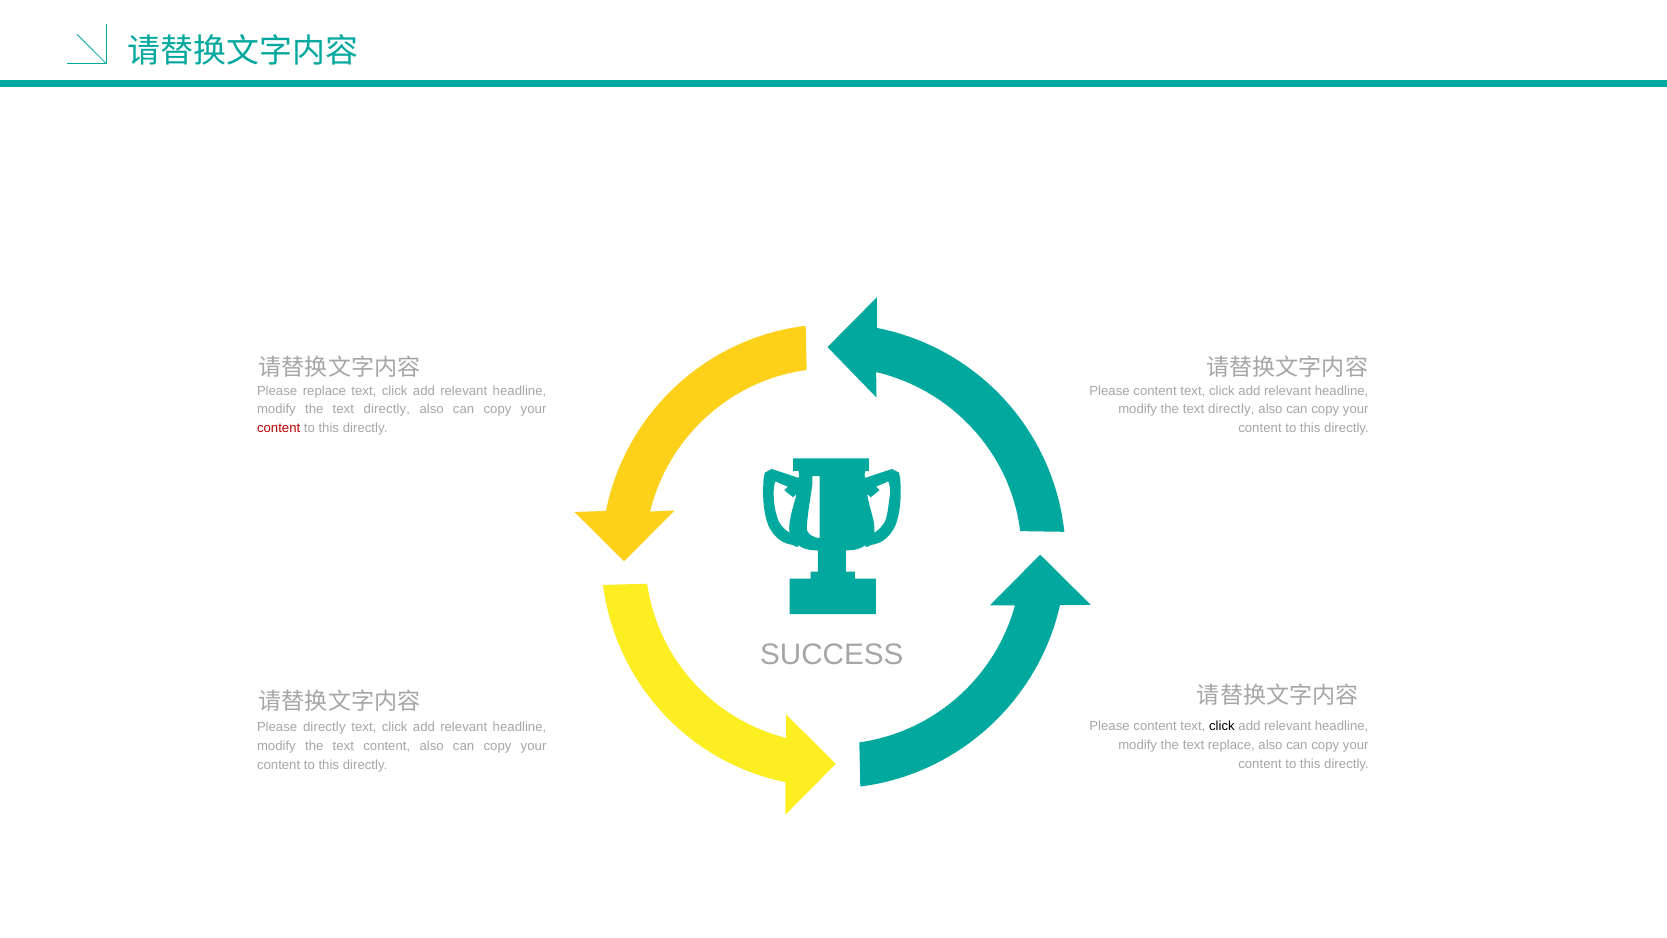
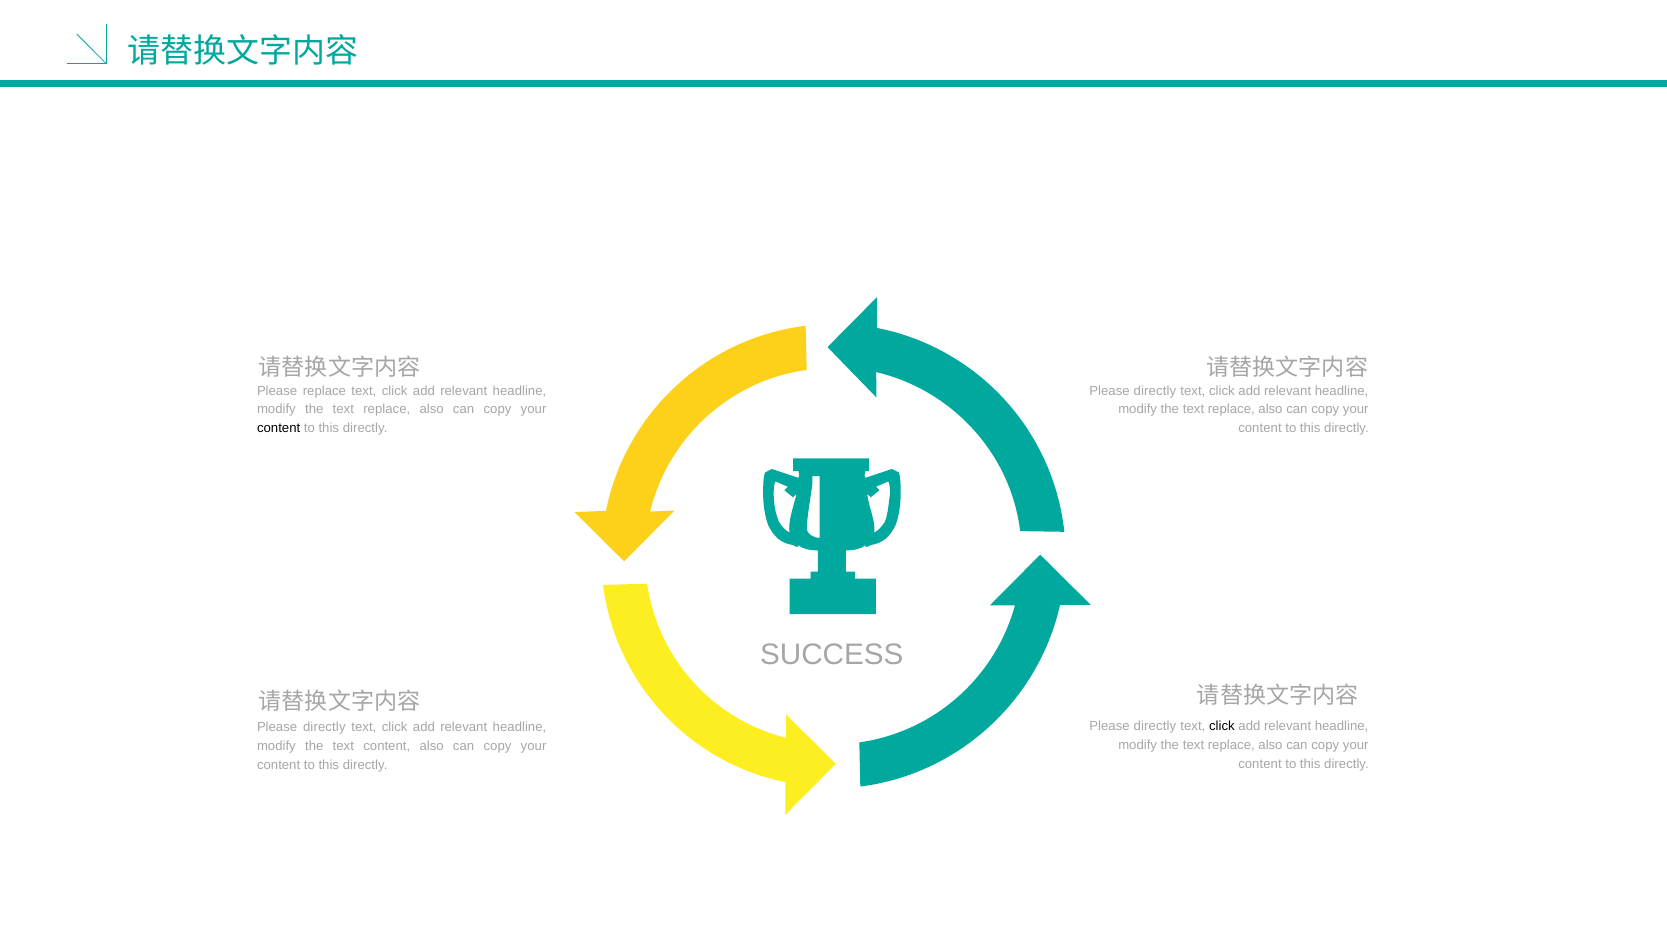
content: content -> directly (1155, 391)
directly: directly -> replace (387, 409)
directly: directly -> replace (1231, 409)
content colour: red -> black (279, 428)
content: content -> directly (1155, 726)
